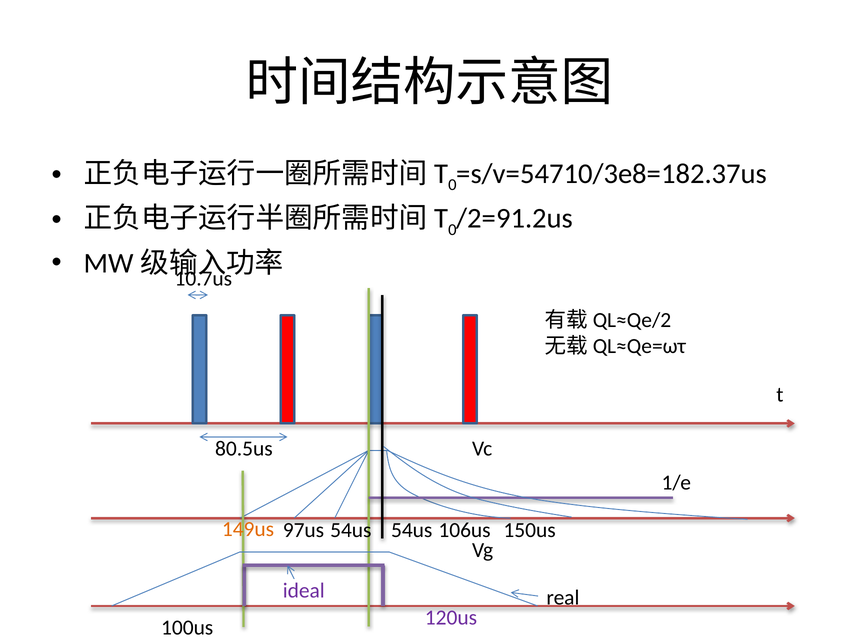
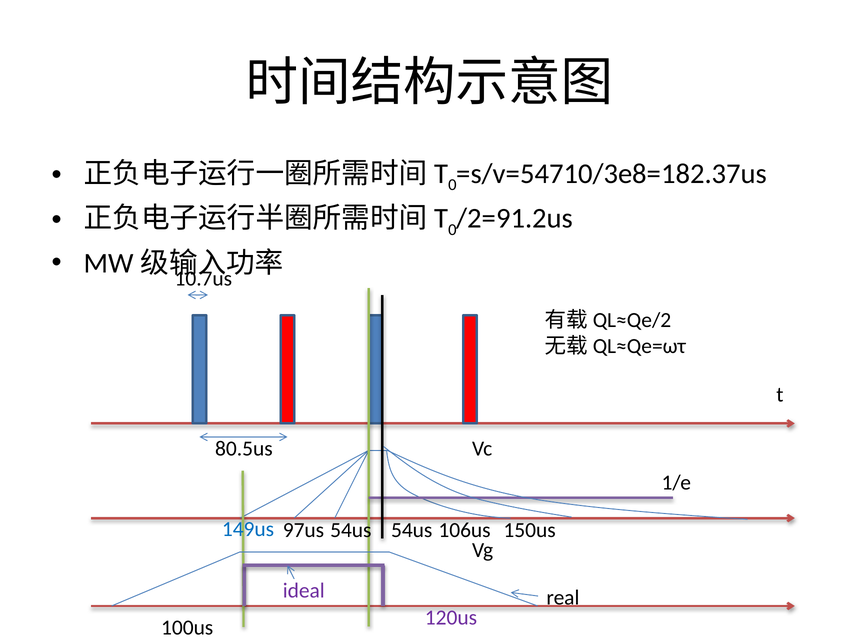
149us colour: orange -> blue (248, 529)
